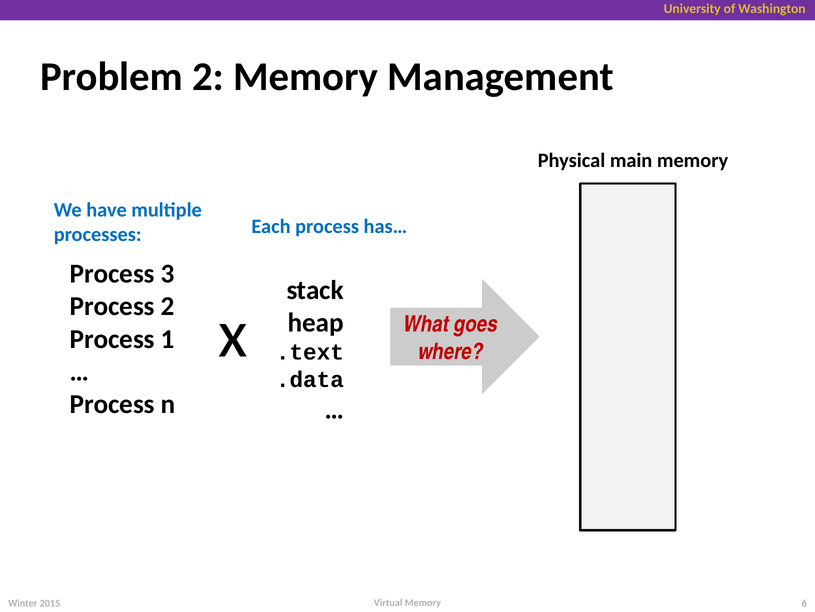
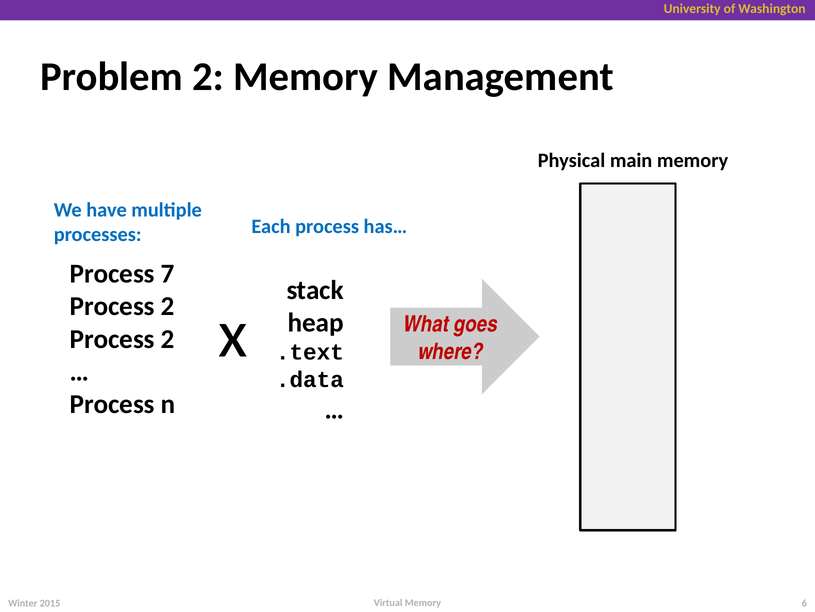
3: 3 -> 7 (168, 273)
1: 1 -> 2 (168, 339)
